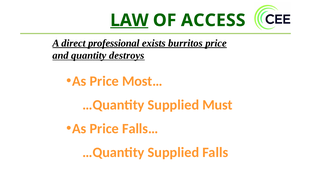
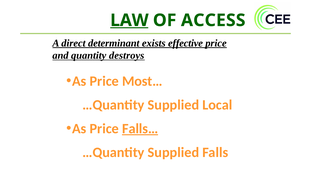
professional: professional -> determinant (114, 43)
burritos: burritos -> effective (185, 43)
Must: Must -> Local (217, 105)
Falls… underline: none -> present (140, 129)
